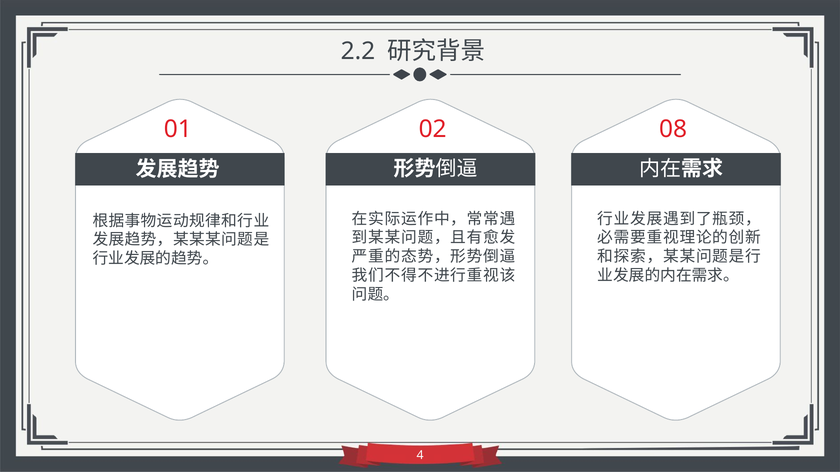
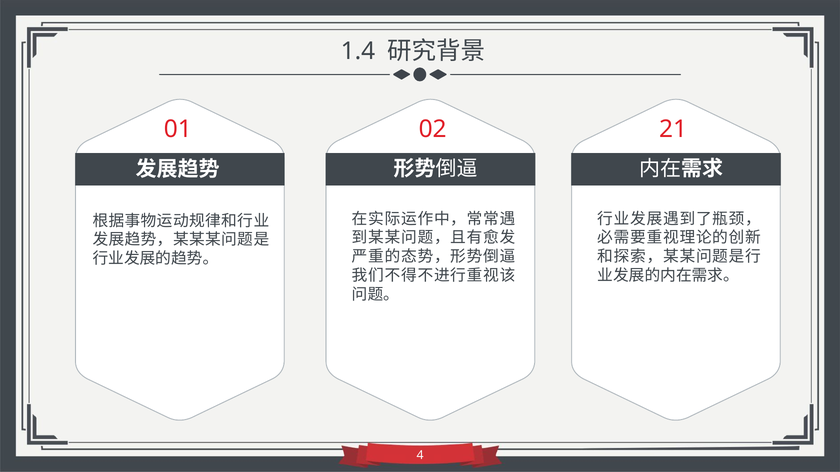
2.2: 2.2 -> 1.4 (358, 51)
08: 08 -> 21 (673, 129)
